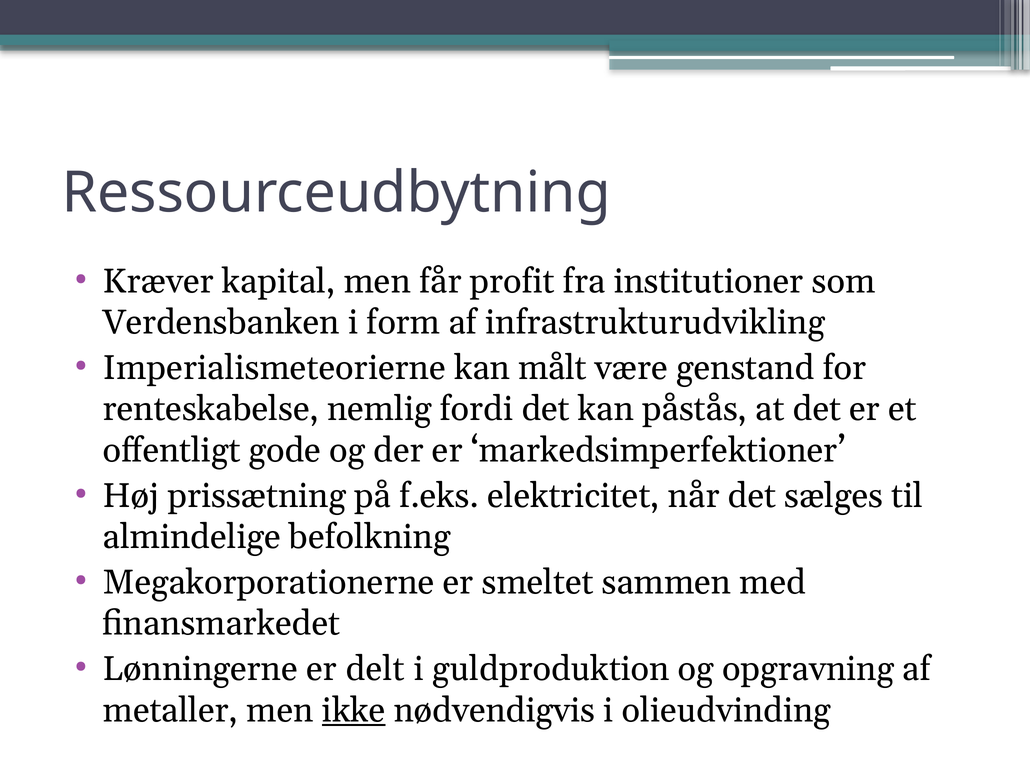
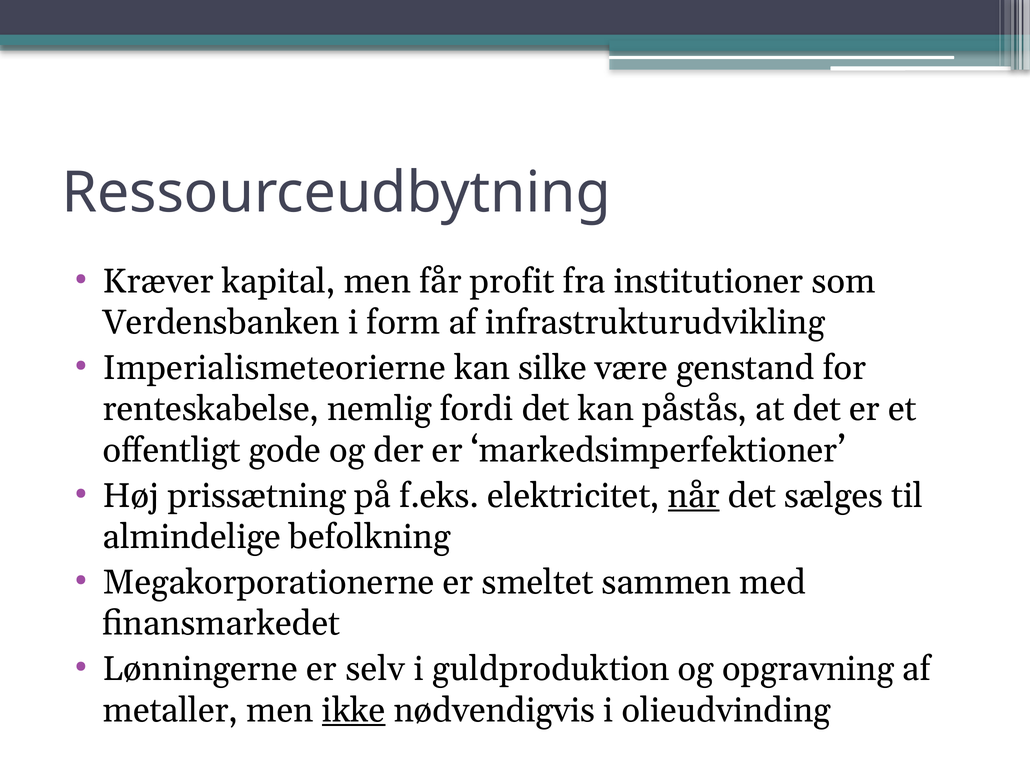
målt: målt -> silke (553, 368)
når underline: none -> present (694, 496)
delt: delt -> selv (375, 669)
